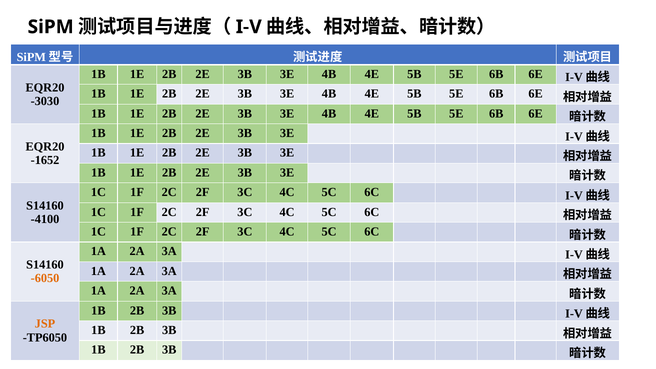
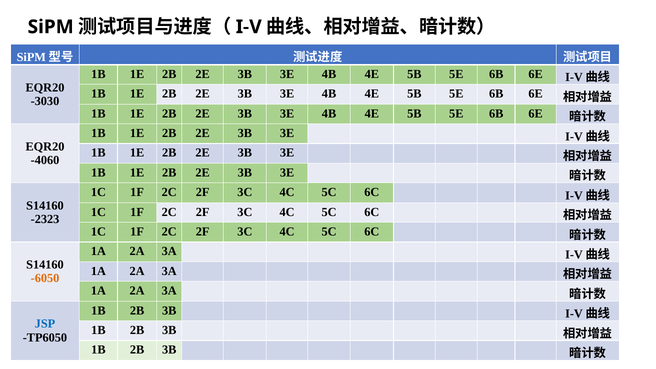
-1652: -1652 -> -4060 (45, 160)
-4100: -4100 -> -2323 (45, 219)
JSP colour: orange -> blue (45, 324)
